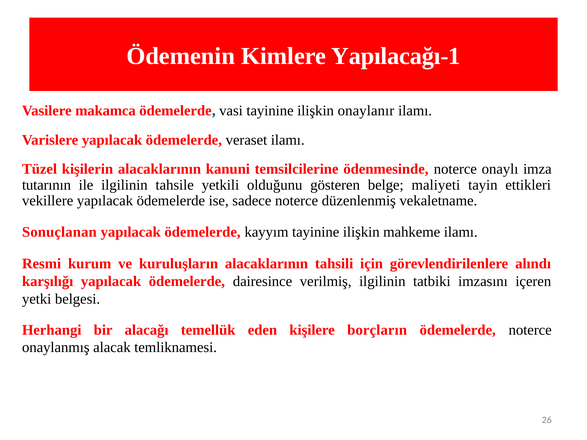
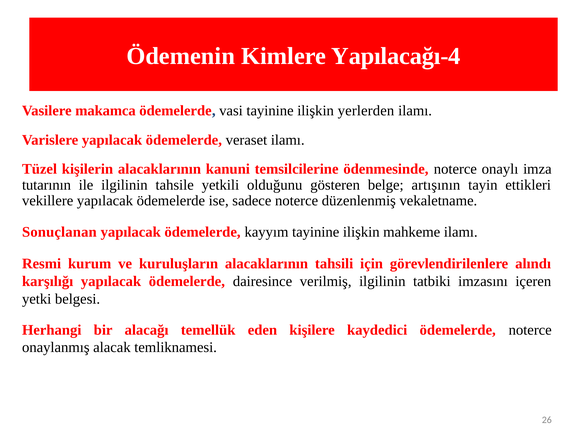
Yapılacağı-1: Yapılacağı-1 -> Yapılacağı-4 (396, 56)
onaylanır: onaylanır -> yerlerden (366, 111)
maliyeti: maliyeti -> artışının (436, 185)
borçların: borçların -> kaydedici (377, 330)
